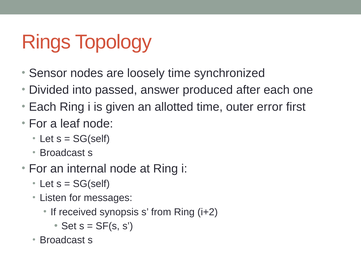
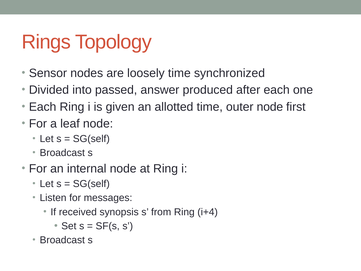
outer error: error -> node (270, 107)
i+2: i+2 -> i+4 (208, 212)
